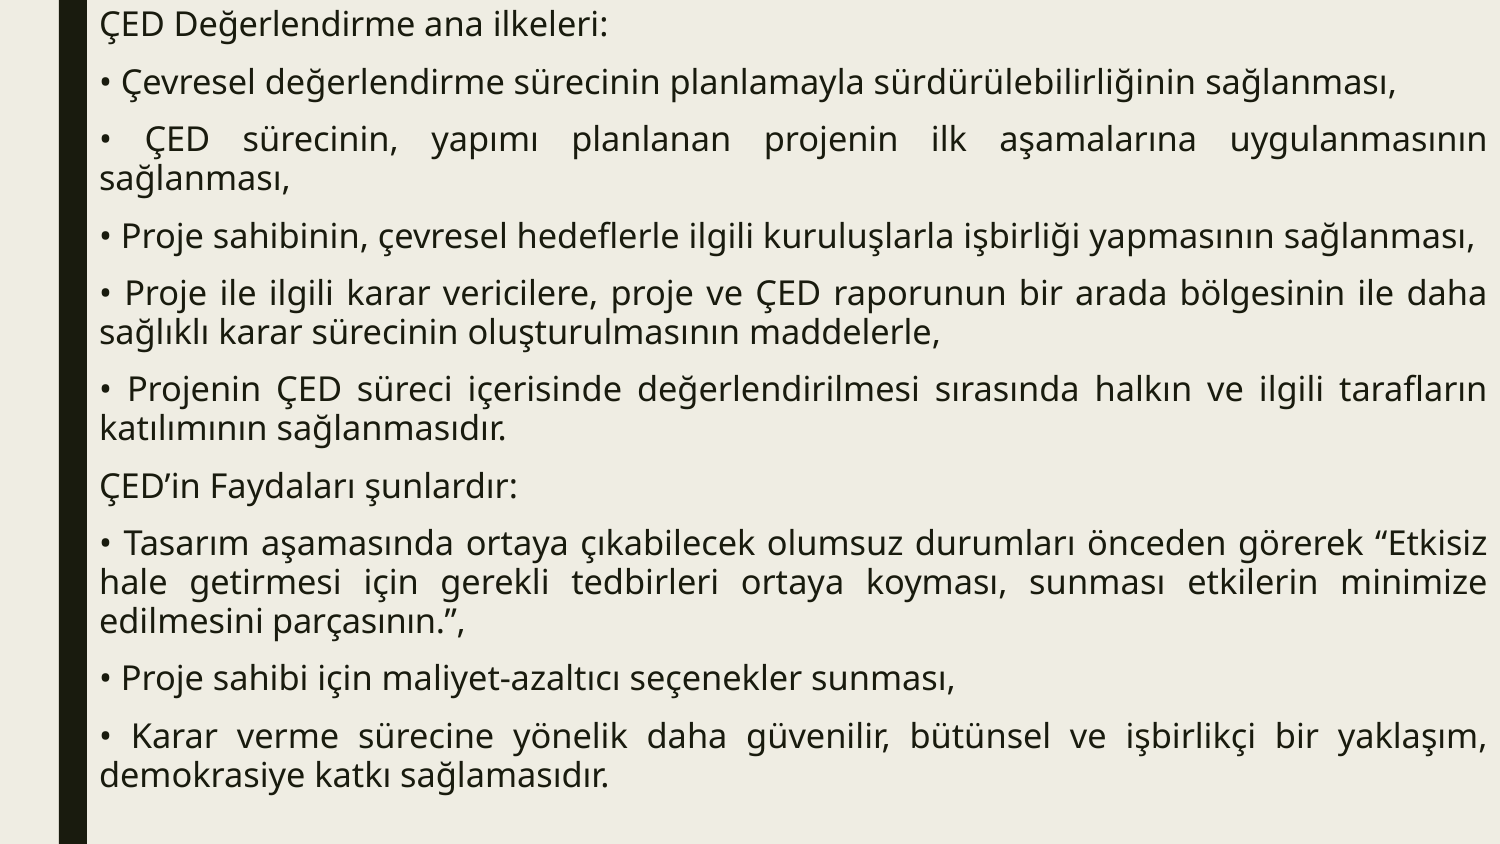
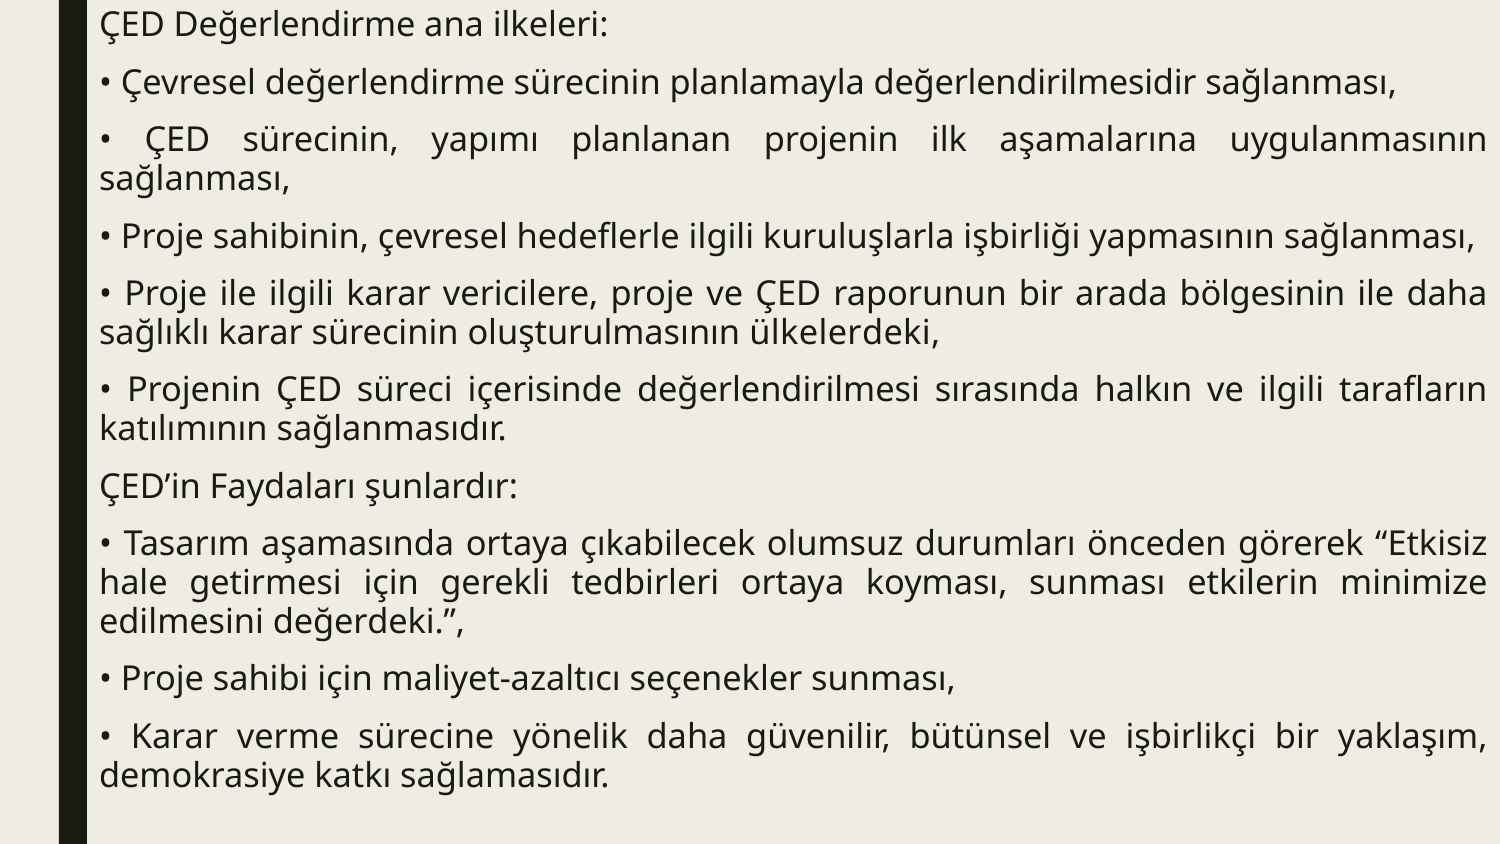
sürdürülebilirliğinin: sürdürülebilirliğinin -> değerlendirilmesidir (1035, 83)
maddelerle: maddelerle -> ülkelerdeki (845, 333)
parçasının: parçasının -> değerdeki (369, 622)
